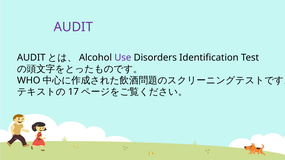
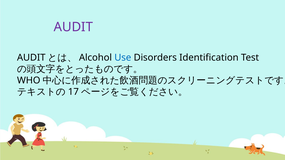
Use colour: purple -> blue (123, 58)
